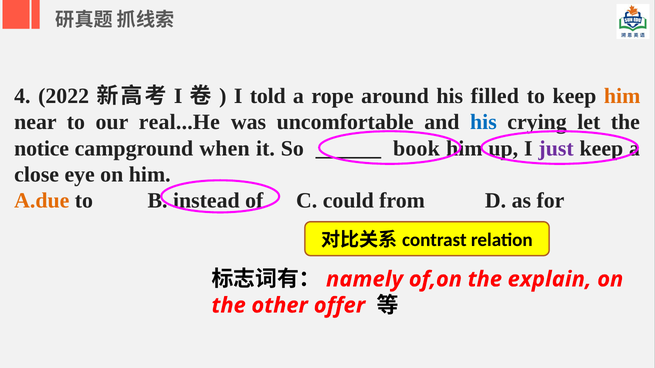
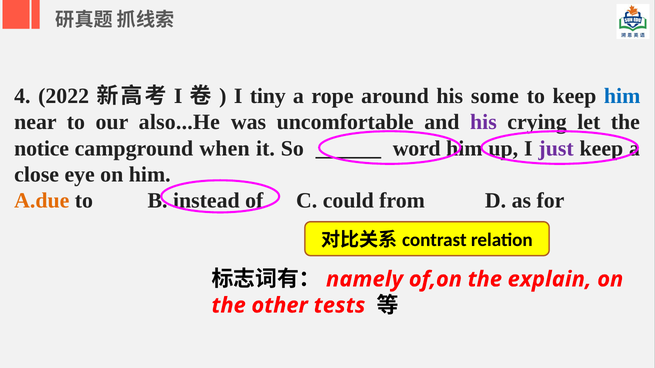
told: told -> tiny (268, 96)
filled: filled -> some (495, 96)
him colour: orange -> blue (622, 96)
real...He: real...He -> also...He (179, 122)
his colour: blue -> purple (483, 122)
book: book -> word (417, 149)
offer: offer -> tests (339, 306)
